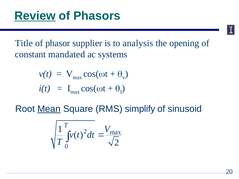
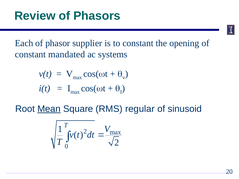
Review underline: present -> none (35, 16)
Title: Title -> Each (24, 43)
to analysis: analysis -> constant (138, 43)
simplify: simplify -> regular (140, 109)
